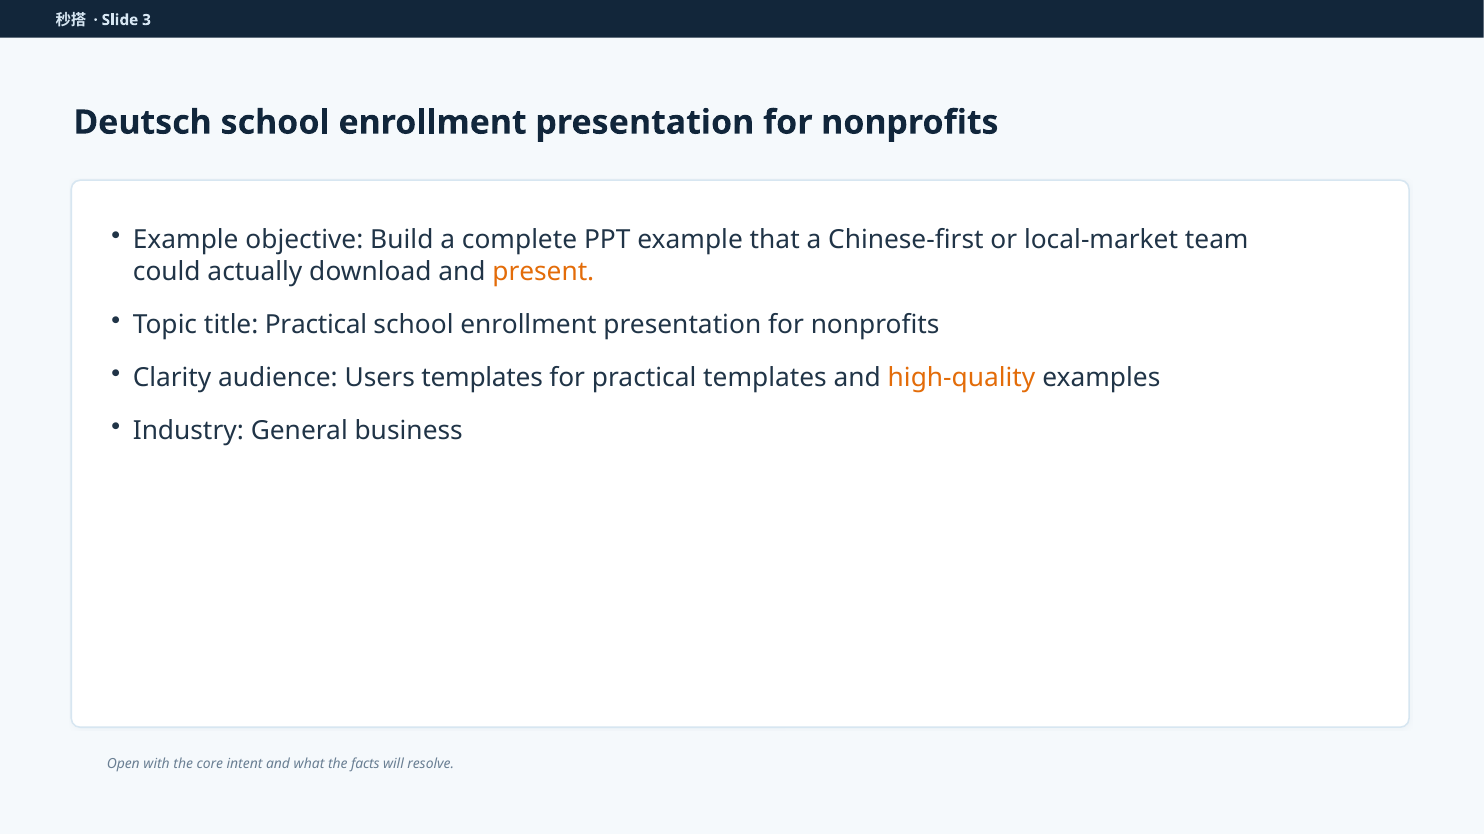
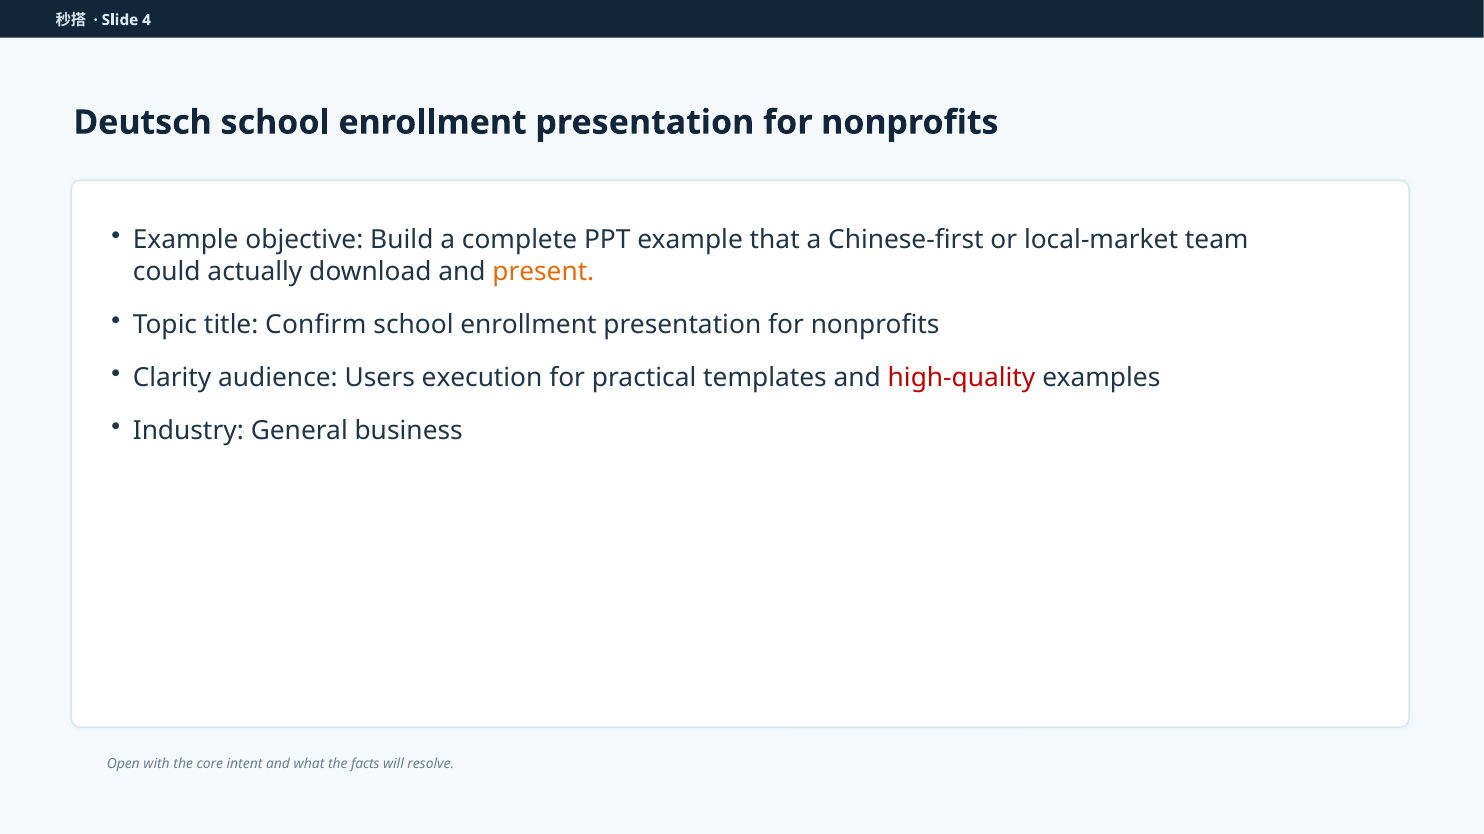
3: 3 -> 4 (147, 20)
title Practical: Practical -> Confirm (316, 325)
Users templates: templates -> execution (482, 378)
high-quality colour: orange -> red (962, 378)
